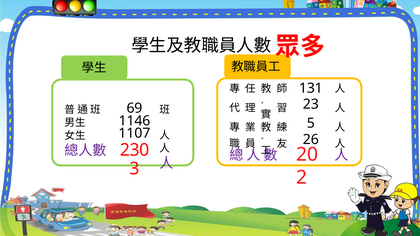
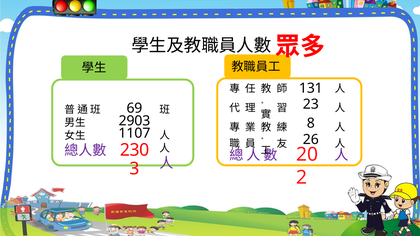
1146: 1146 -> 2903 (134, 121)
5: 5 -> 8 (311, 123)
